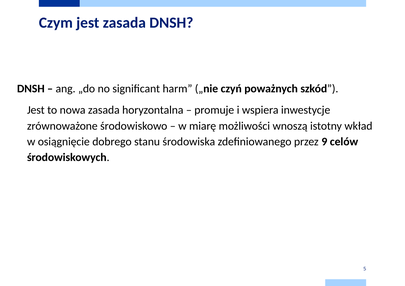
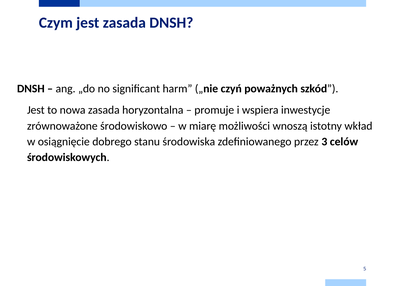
9: 9 -> 3 (324, 142)
